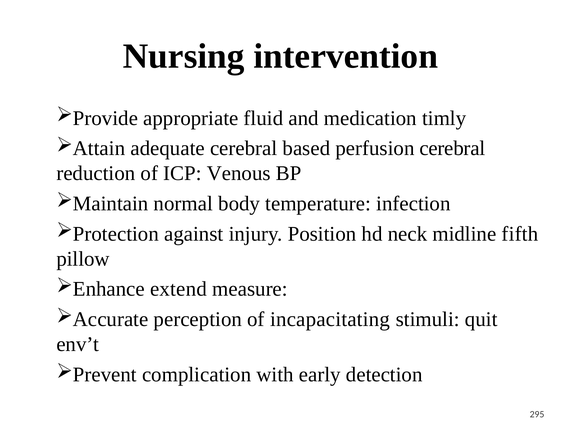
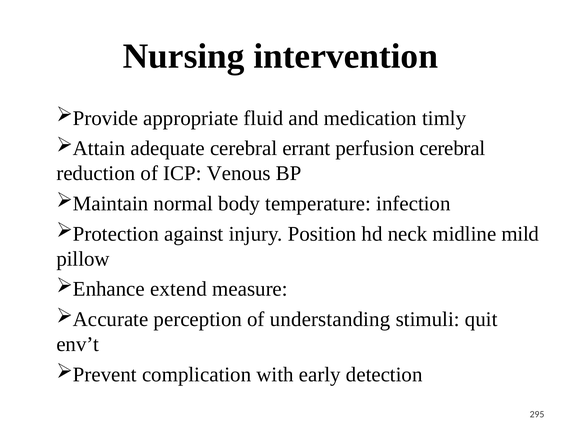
based: based -> errant (306, 148)
fifth: fifth -> mild (520, 234)
incapacitating: incapacitating -> understanding (330, 319)
